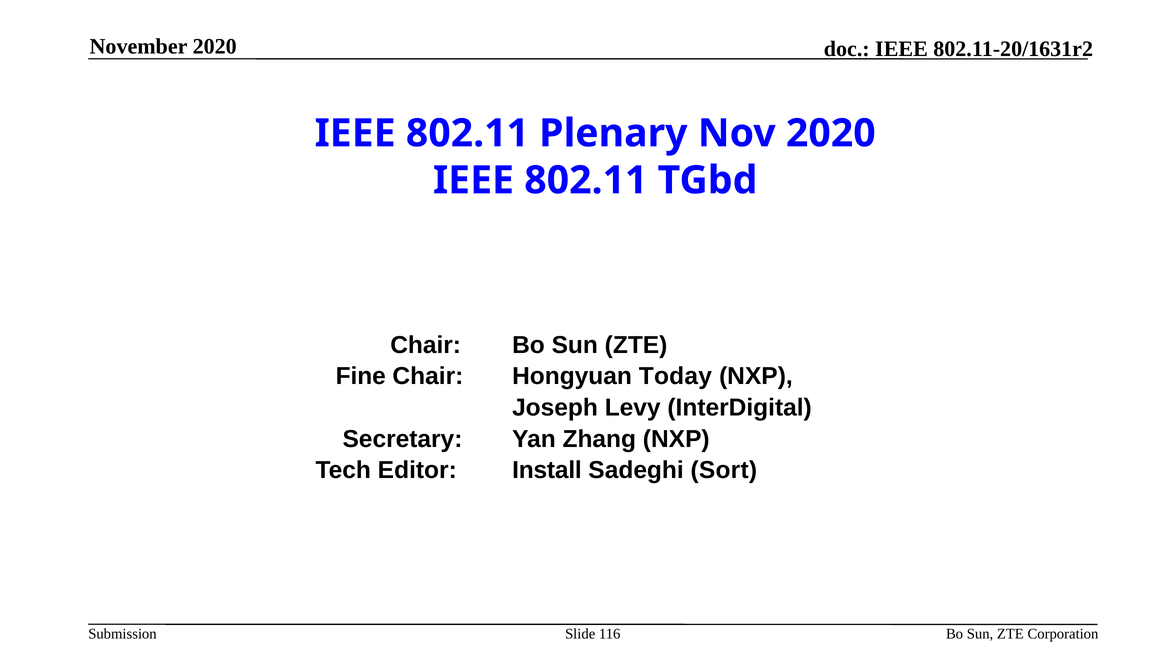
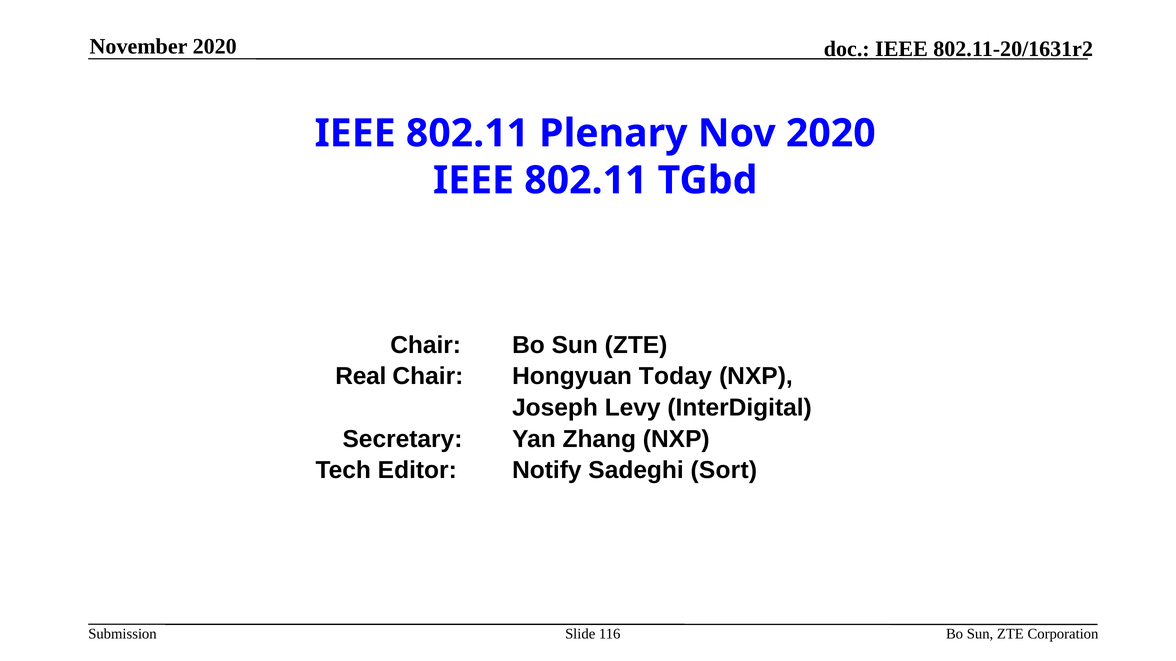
Fine: Fine -> Real (361, 377)
Install: Install -> Notify (547, 471)
